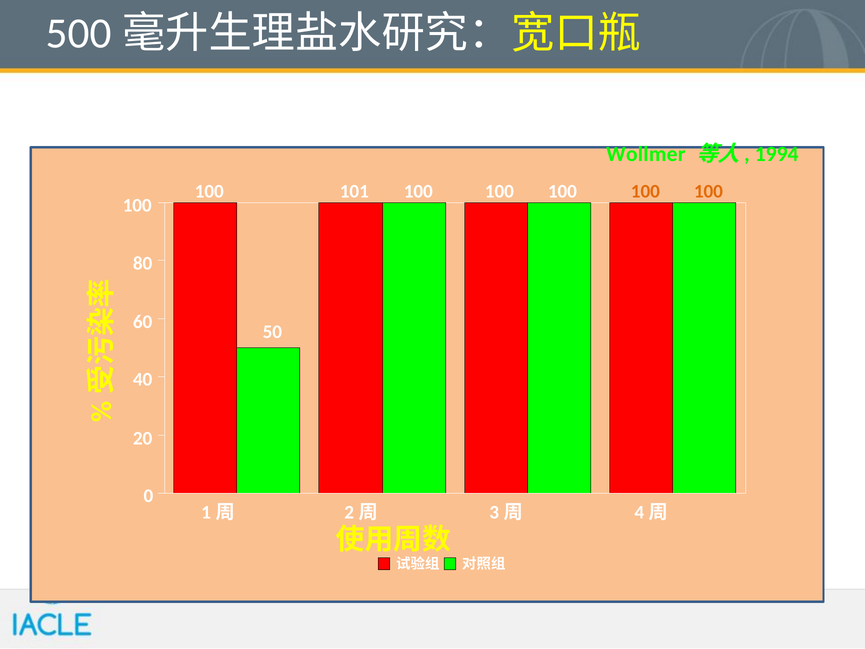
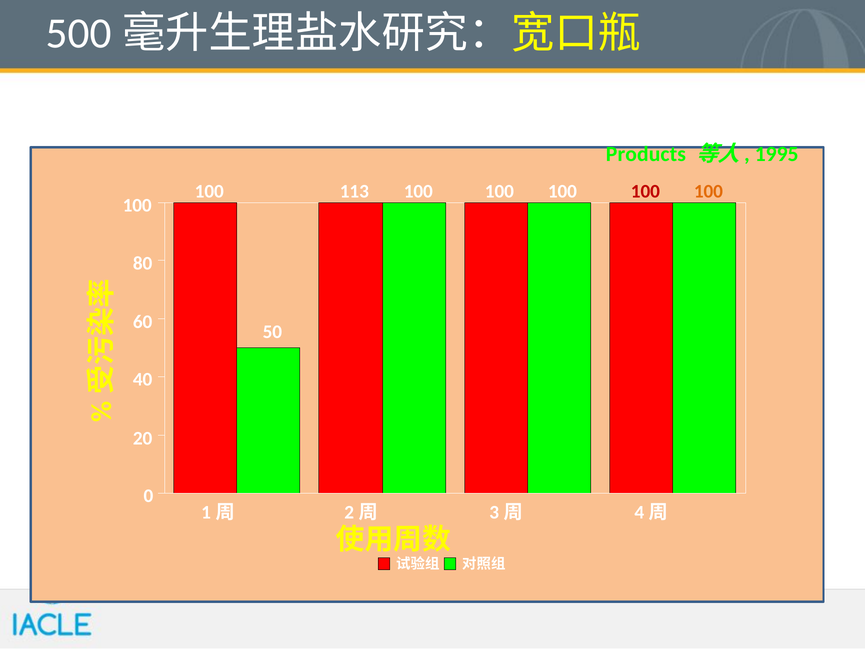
Wollmer: Wollmer -> Products (646, 154)
1994: 1994 -> 1995 (777, 154)
101: 101 -> 113 (354, 191)
100 colour: orange -> red (645, 191)
